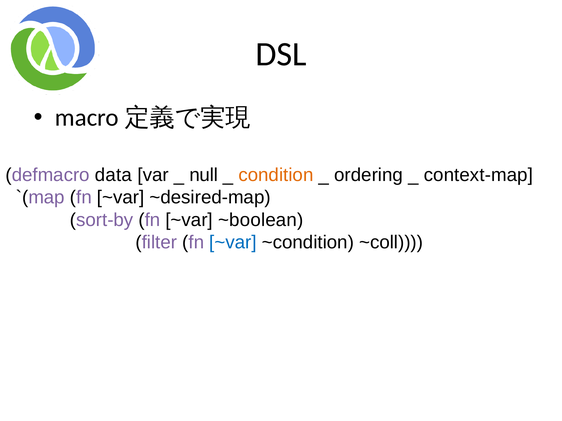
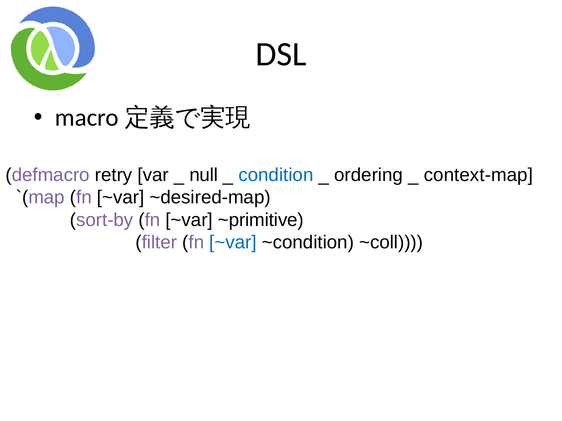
data: data -> retry (114, 175)
condition colour: orange -> blue (276, 175)
~boolean: ~boolean -> ~primitive (261, 220)
